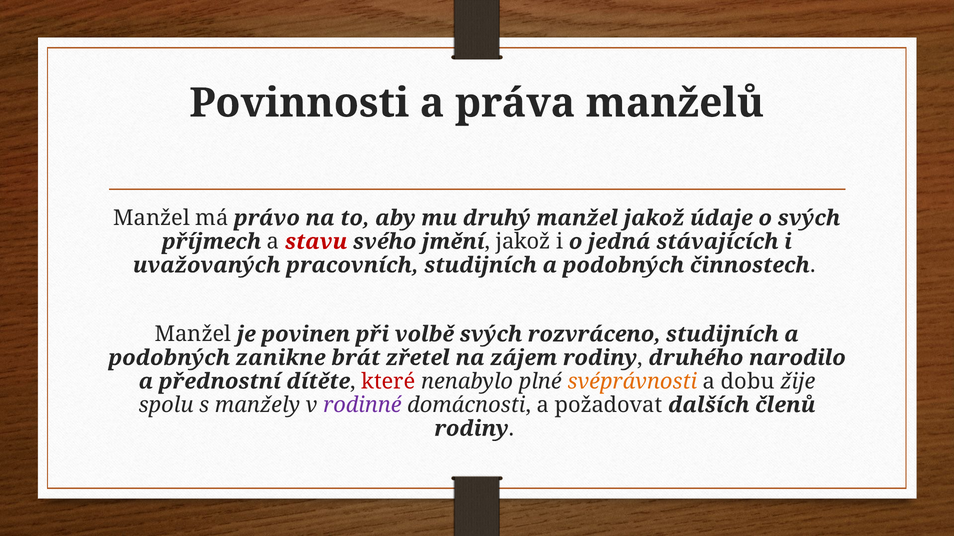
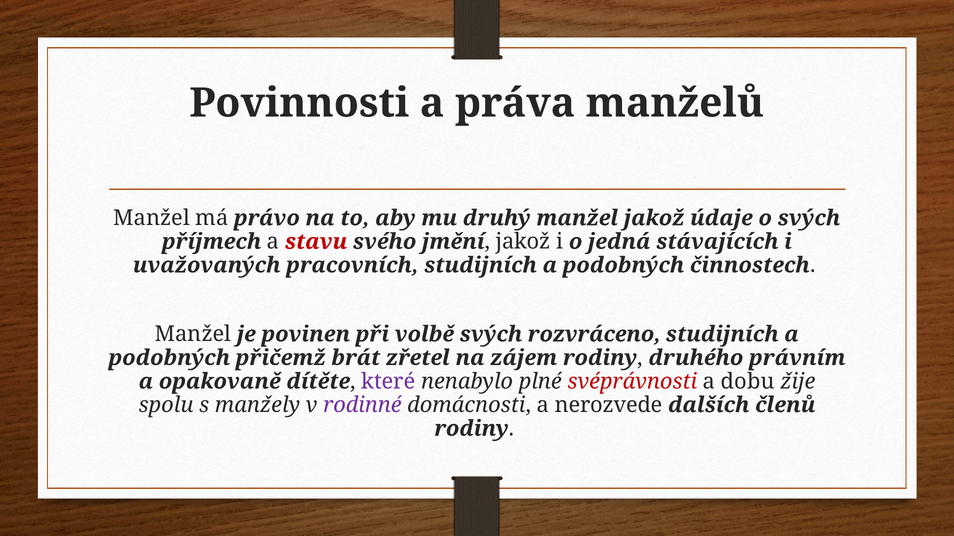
zanikne: zanikne -> přičemž (281, 358)
narodilo: narodilo -> právním (797, 358)
přednostní: přednostní -> opakovaně (220, 382)
které colour: red -> purple (388, 382)
svéprávnosti colour: orange -> red (632, 382)
požadovat: požadovat -> nerozvede (609, 405)
